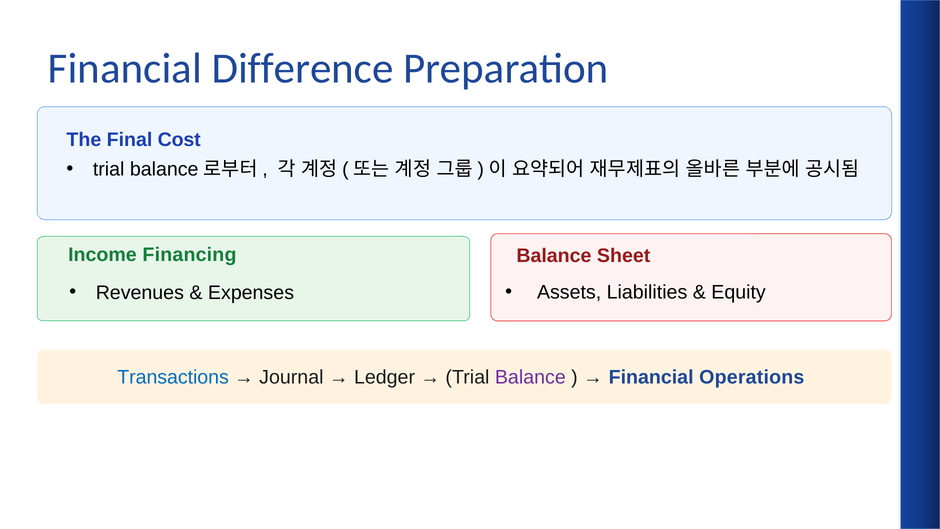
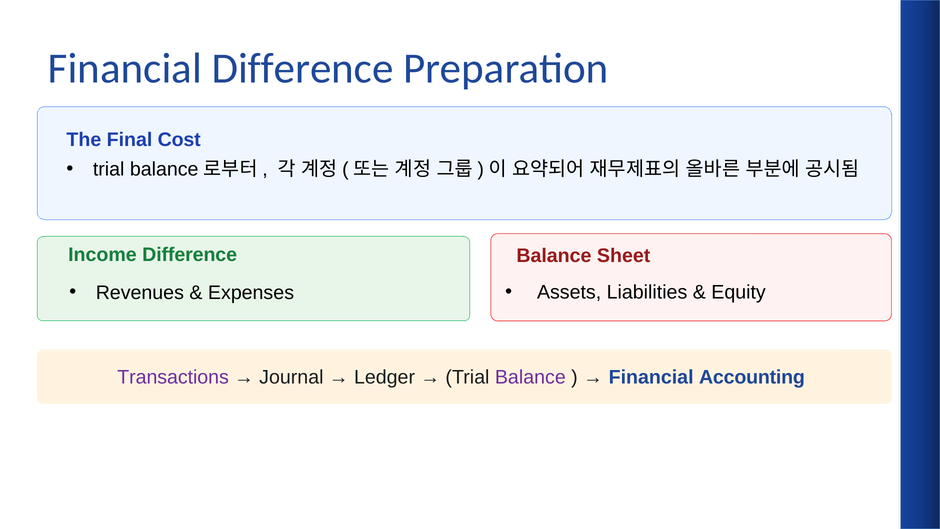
Income Financing: Financing -> Difference (190, 255)
Transactions colour: blue -> purple (173, 377)
Operations: Operations -> Accounting (752, 377)
